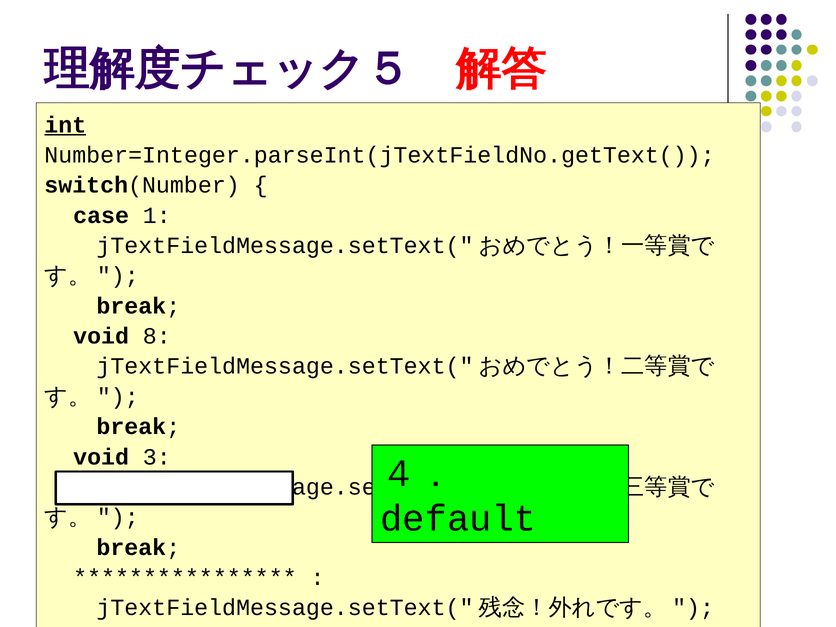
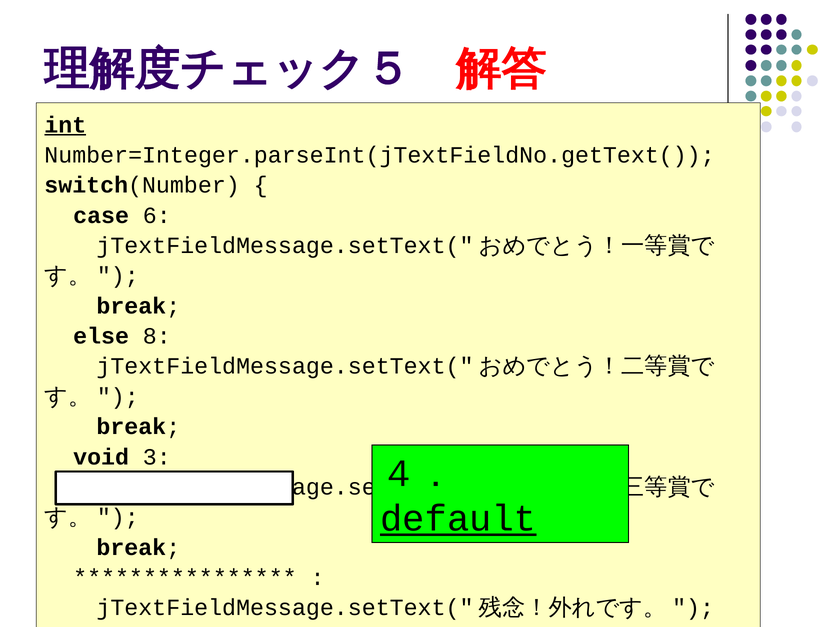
1: 1 -> 6 (157, 215)
void: void -> else (101, 336)
default underline: none -> present (458, 519)
